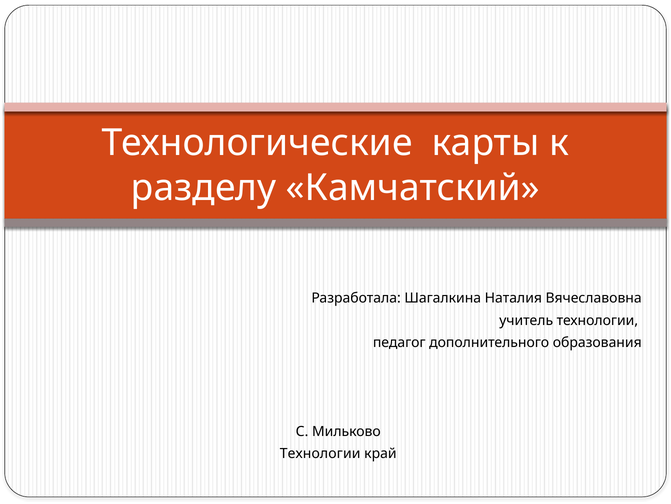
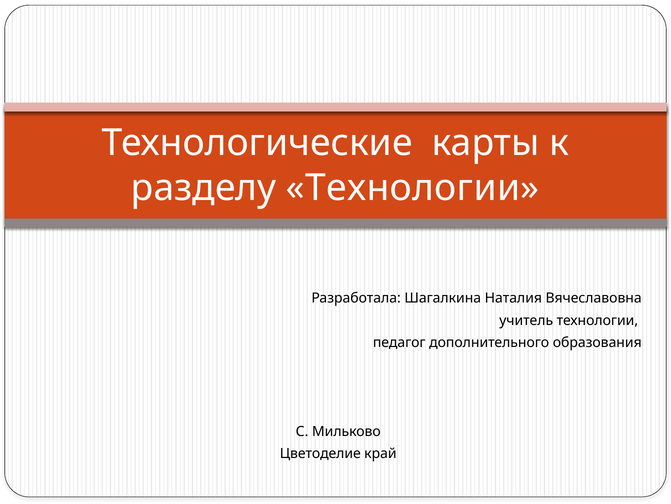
разделу Камчатский: Камчатский -> Технологии (413, 188)
Технологии: Технологии -> Цветоделие (320, 453)
